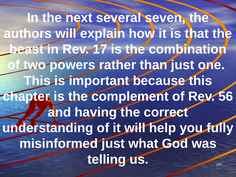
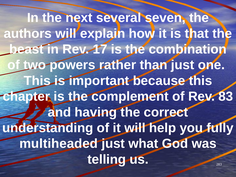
56: 56 -> 83 (226, 96)
misinformed: misinformed -> multiheaded (59, 144)
